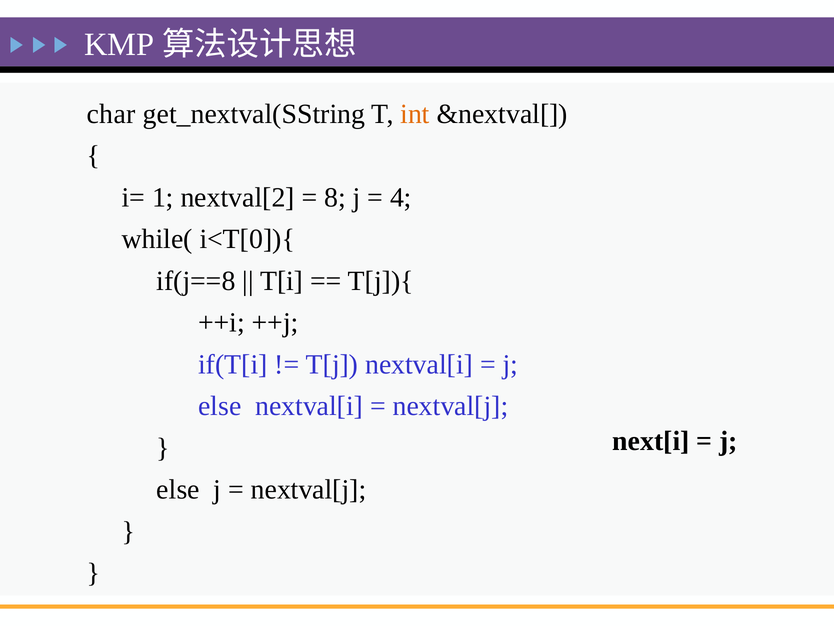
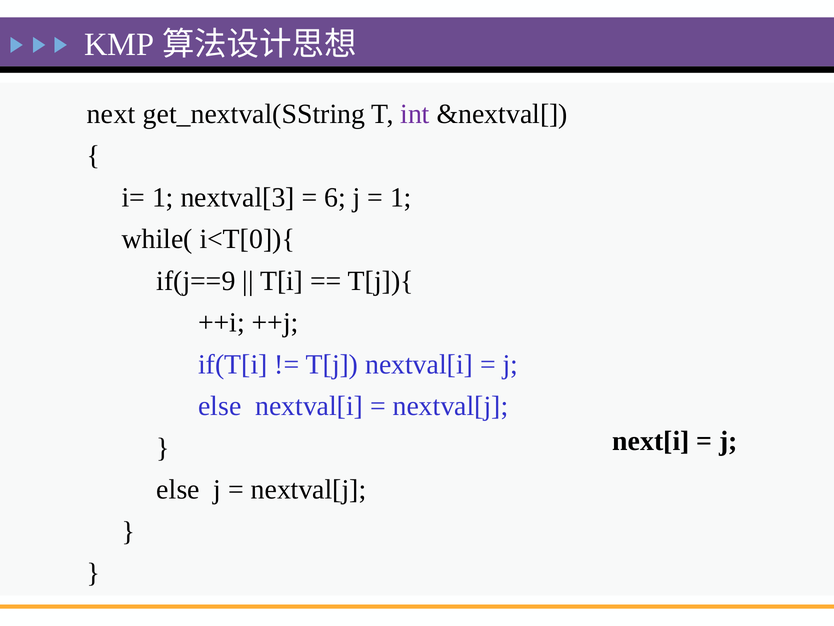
char: char -> next (111, 114)
int colour: orange -> purple (415, 114)
nextval[2: nextval[2 -> nextval[3 (238, 197)
8: 8 -> 6 (335, 197)
4: 4 -> 1 (401, 197)
if(j==8: if(j==8 -> if(j==9 (196, 281)
